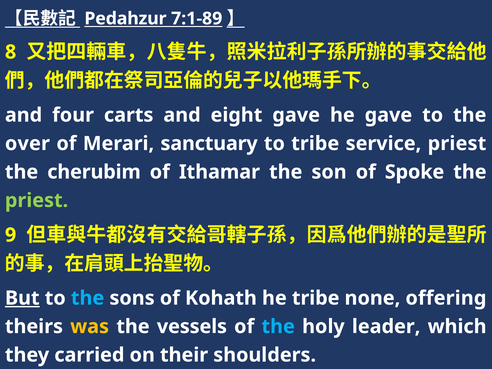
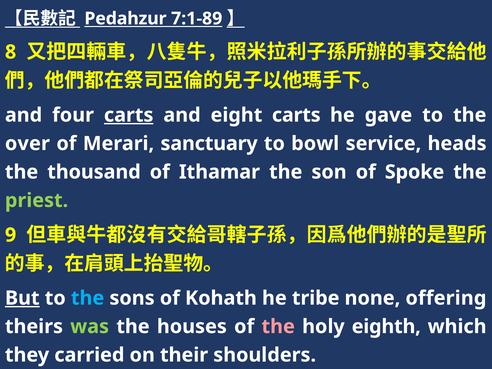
carts underline: none -> present (129, 115)
eight gave: gave -> carts (296, 115)
to tribe: tribe -> bowl (315, 144)
service priest: priest -> heads (457, 144)
cherubim: cherubim -> thousand (94, 172)
was colour: yellow -> light green (90, 327)
vessels: vessels -> houses (192, 327)
the colour: light blue -> pink (278, 327)
leader: leader -> eighth (386, 327)
